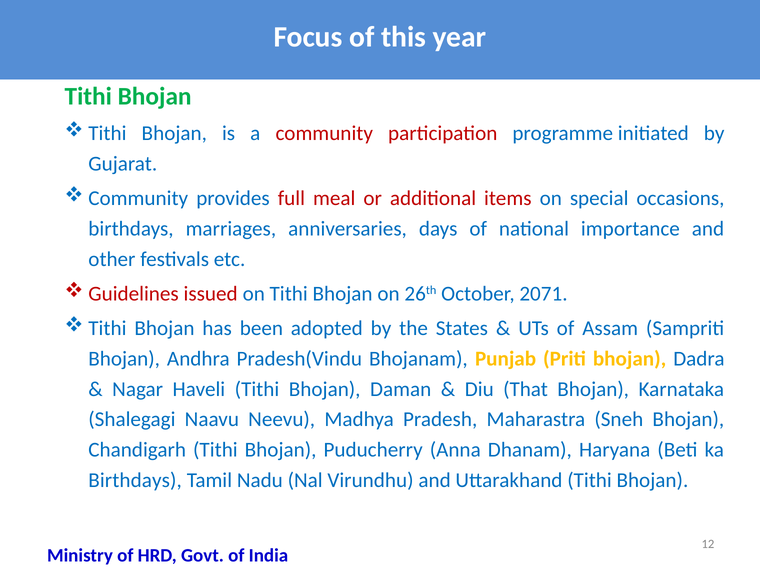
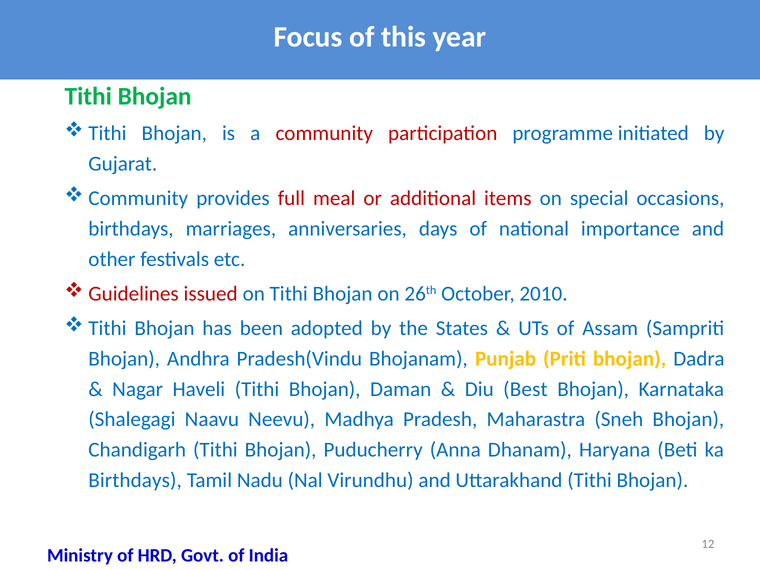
2071: 2071 -> 2010 (544, 294)
That: That -> Best (525, 389)
